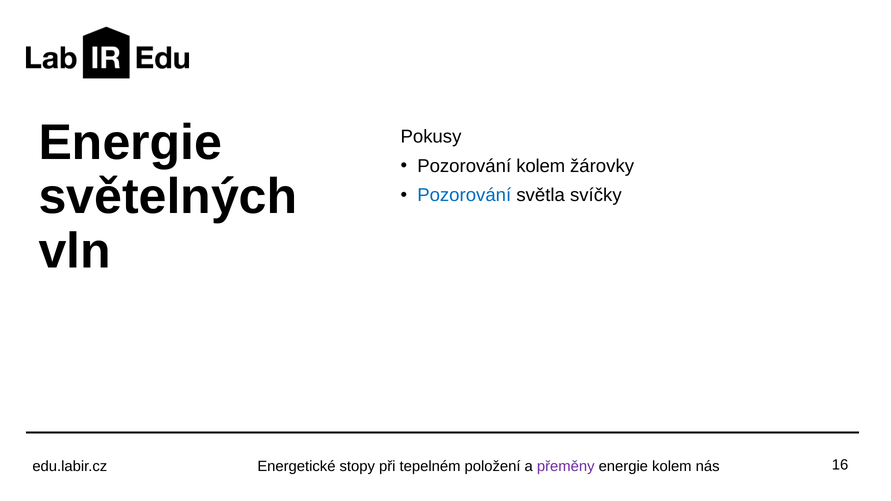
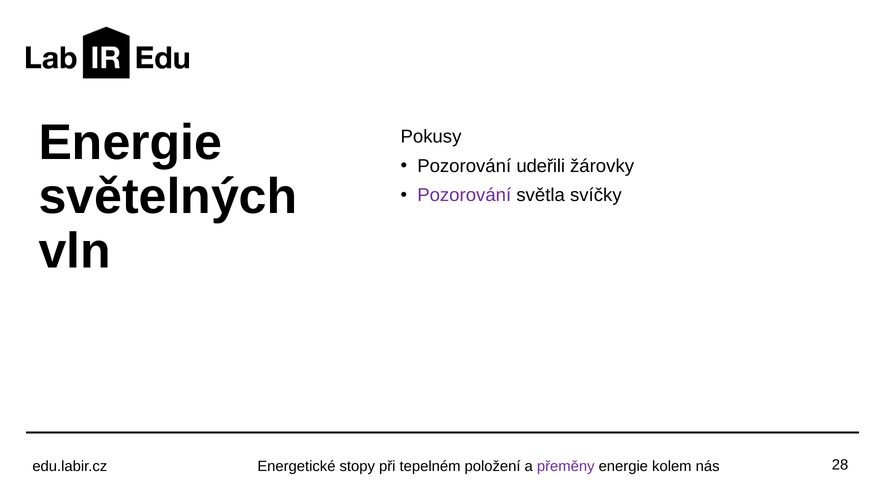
Pozorování kolem: kolem -> udeřili (541, 166)
Pozorování colour: blue -> purple (464, 195)
16: 16 -> 28 (840, 465)
